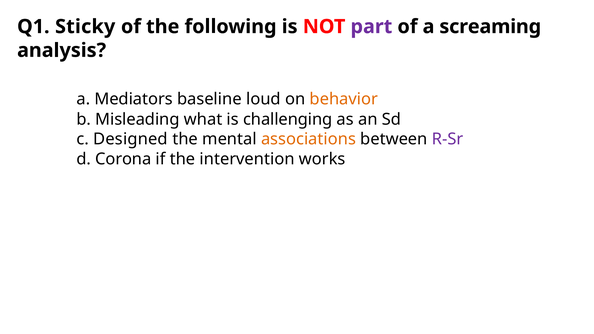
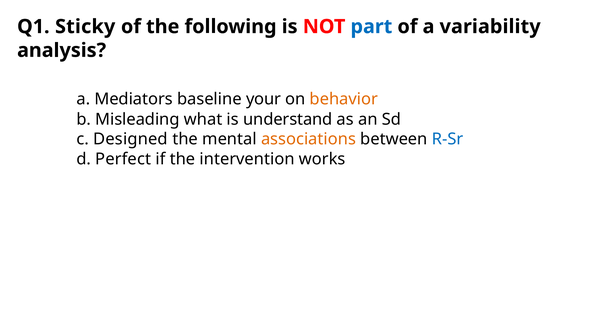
part colour: purple -> blue (371, 27)
screaming: screaming -> variability (490, 27)
loud: loud -> your (263, 99)
challenging: challenging -> understand (288, 119)
R-Sr colour: purple -> blue (448, 139)
Corona: Corona -> Perfect (123, 159)
